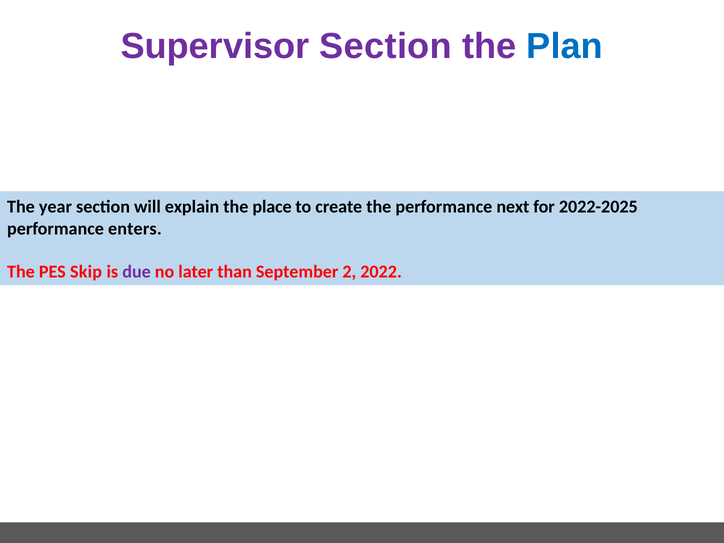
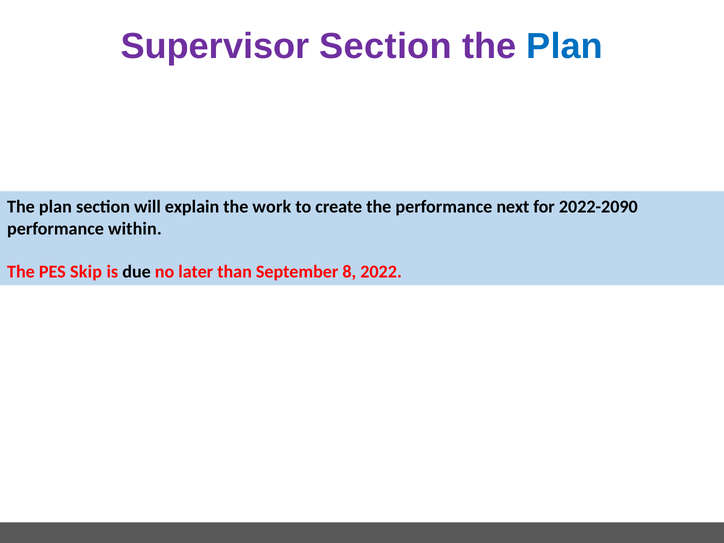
year: year -> plan (55, 207)
place: place -> work (272, 207)
2022-2025: 2022-2025 -> 2022-2090 (598, 207)
enters: enters -> within (135, 229)
due colour: purple -> black (137, 272)
2: 2 -> 8 (349, 272)
